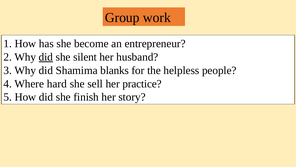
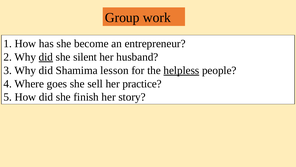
blanks: blanks -> lesson (115, 70)
helpless underline: none -> present (181, 70)
hard: hard -> goes (57, 84)
